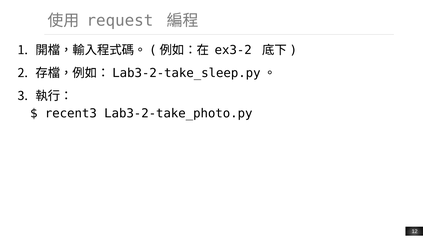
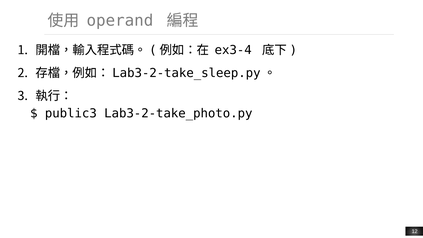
request: request -> operand (120, 21)
ex3-2: ex3-2 -> ex3-4 (233, 50)
recent3: recent3 -> public3 (71, 114)
